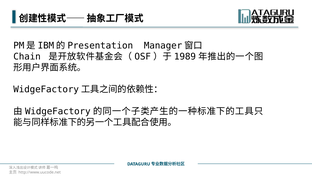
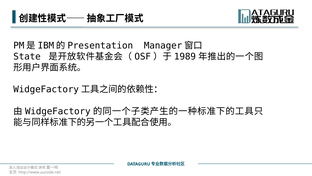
Chain: Chain -> State (27, 56)
